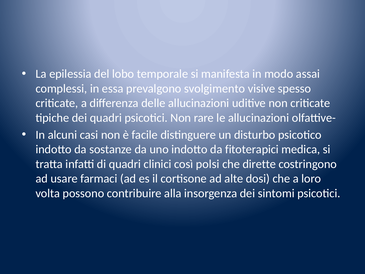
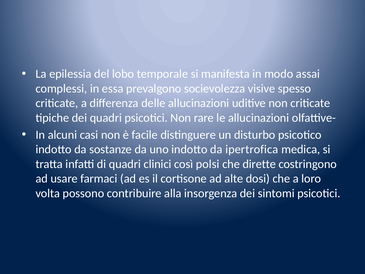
svolgimento: svolgimento -> socievolezza (215, 88)
fitoterapici: fitoterapici -> ipertrofica (252, 149)
